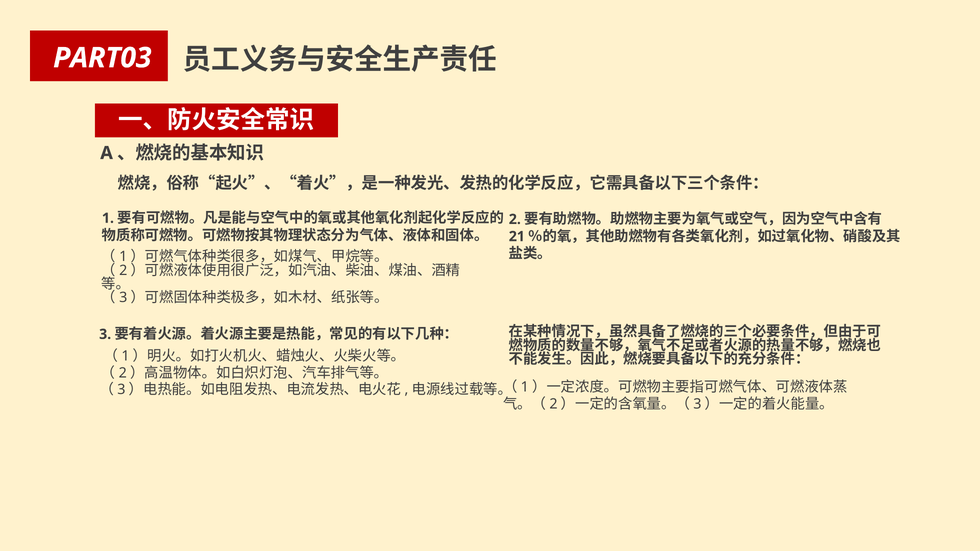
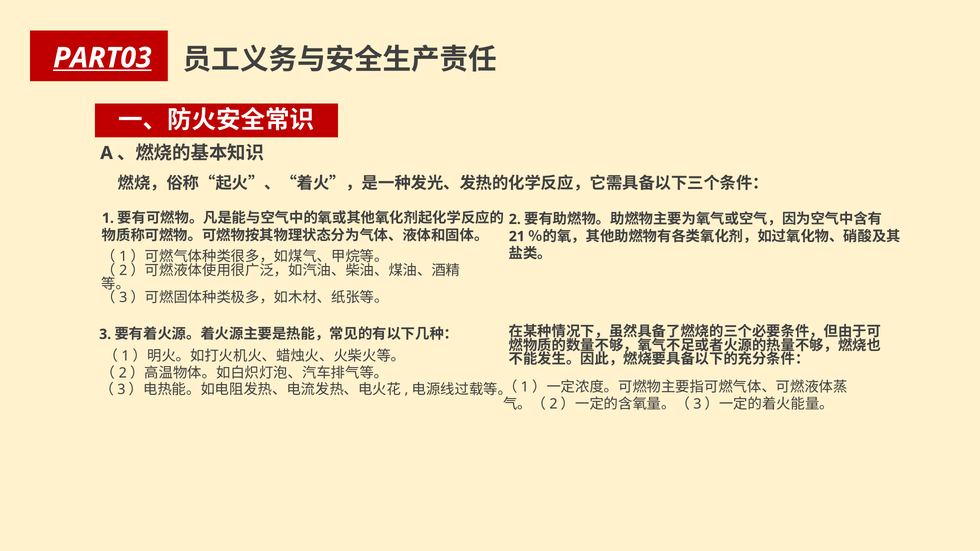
PART03 underline: none -> present (102, 58)
